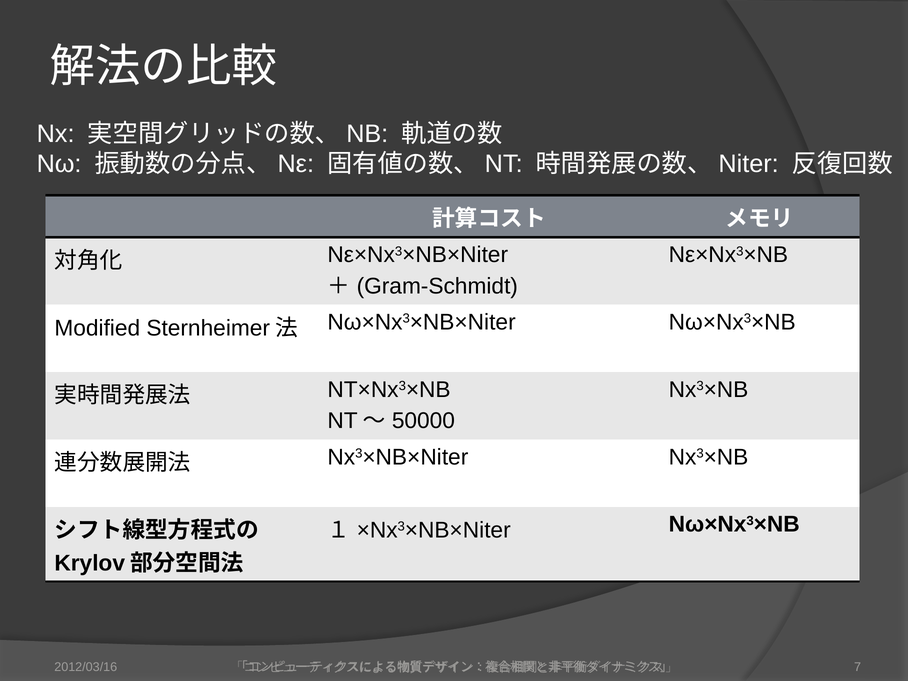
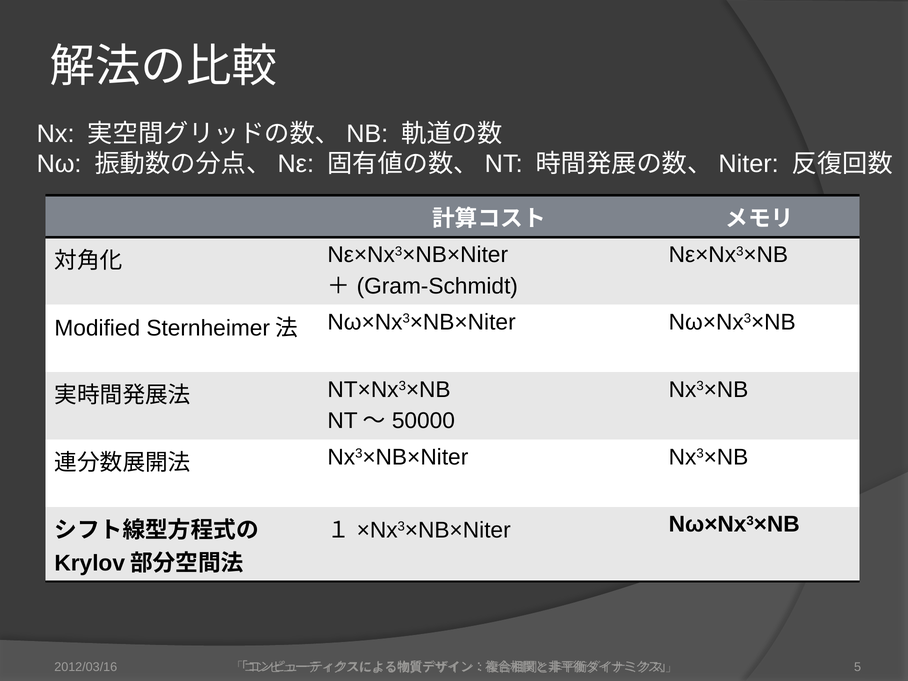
7: 7 -> 5 (858, 667)
